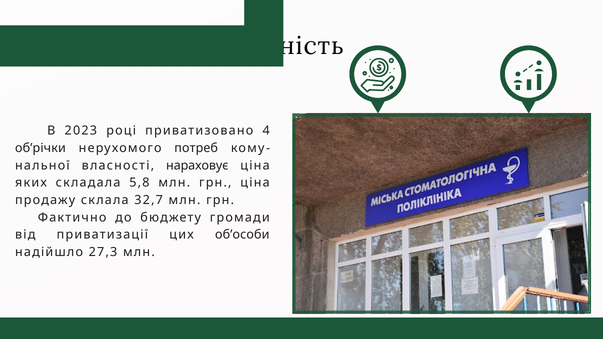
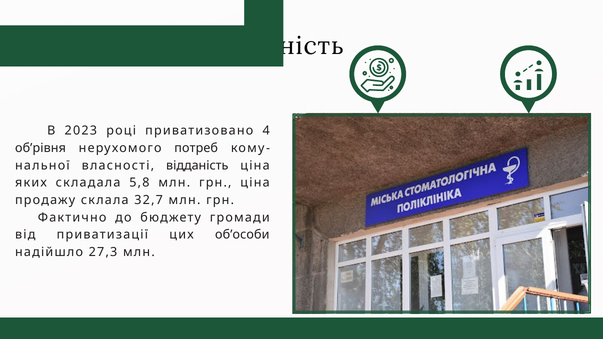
об’річки: об’річки -> об’рівня (40, 148)
нараховує: нараховує -> відданість (197, 166)
